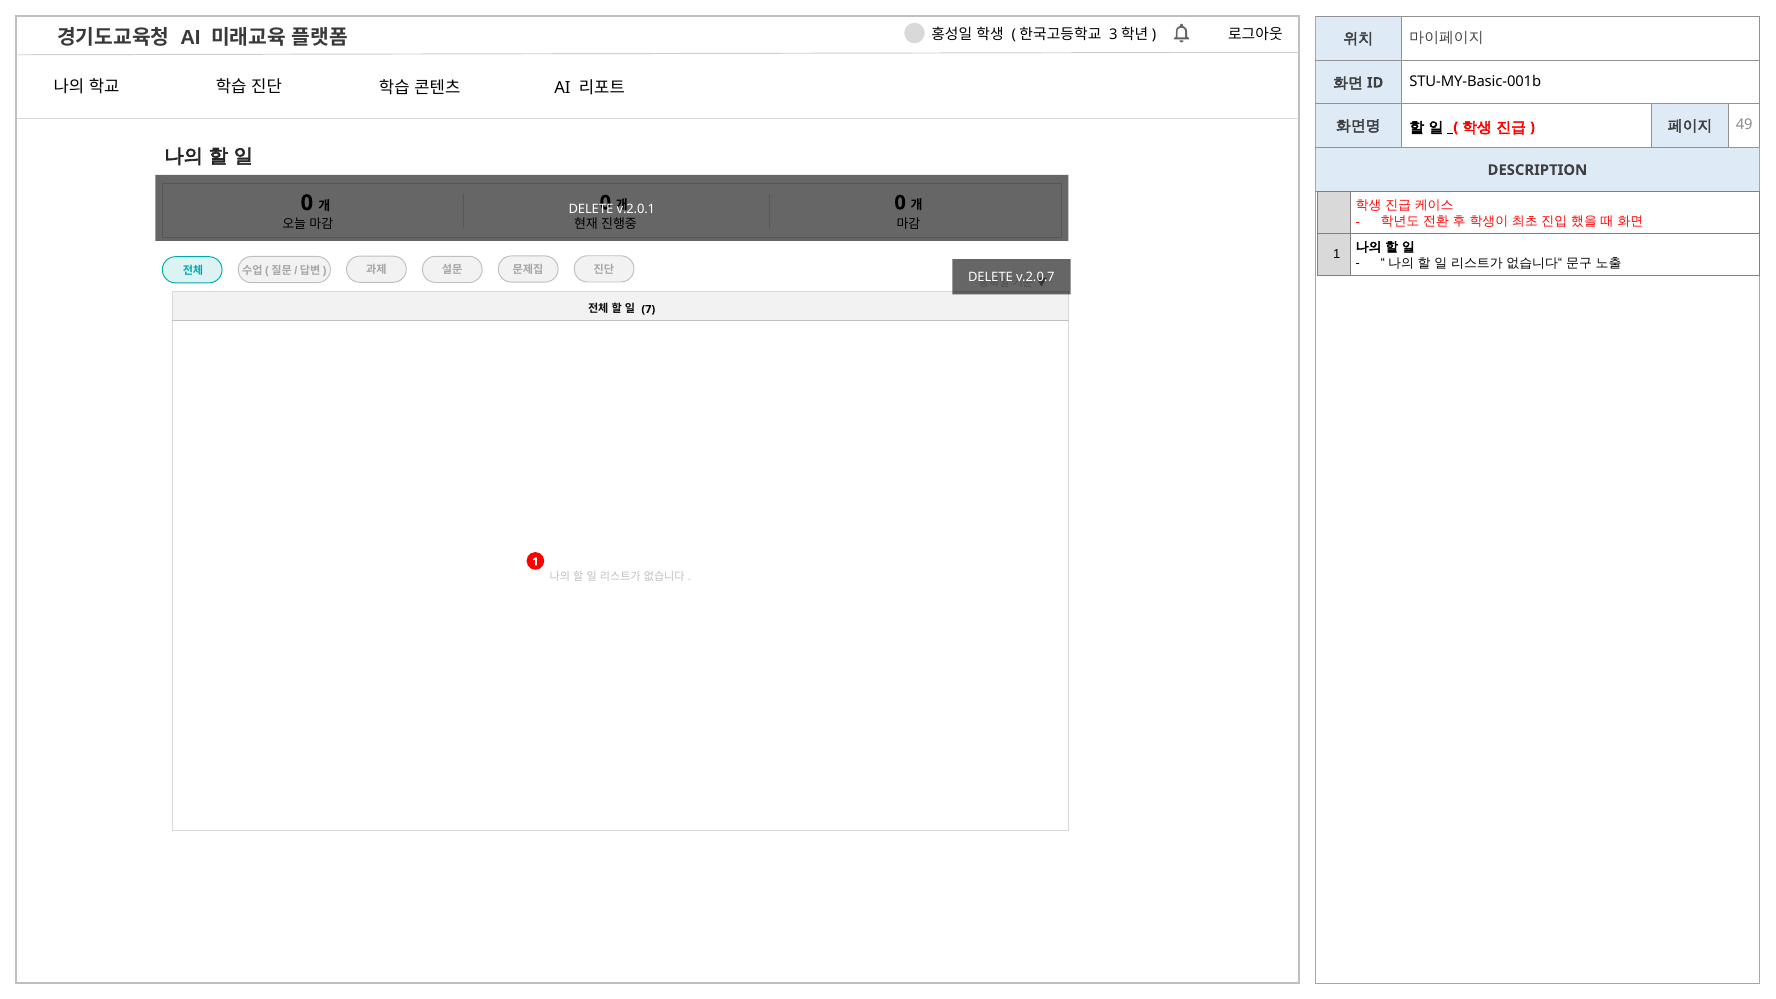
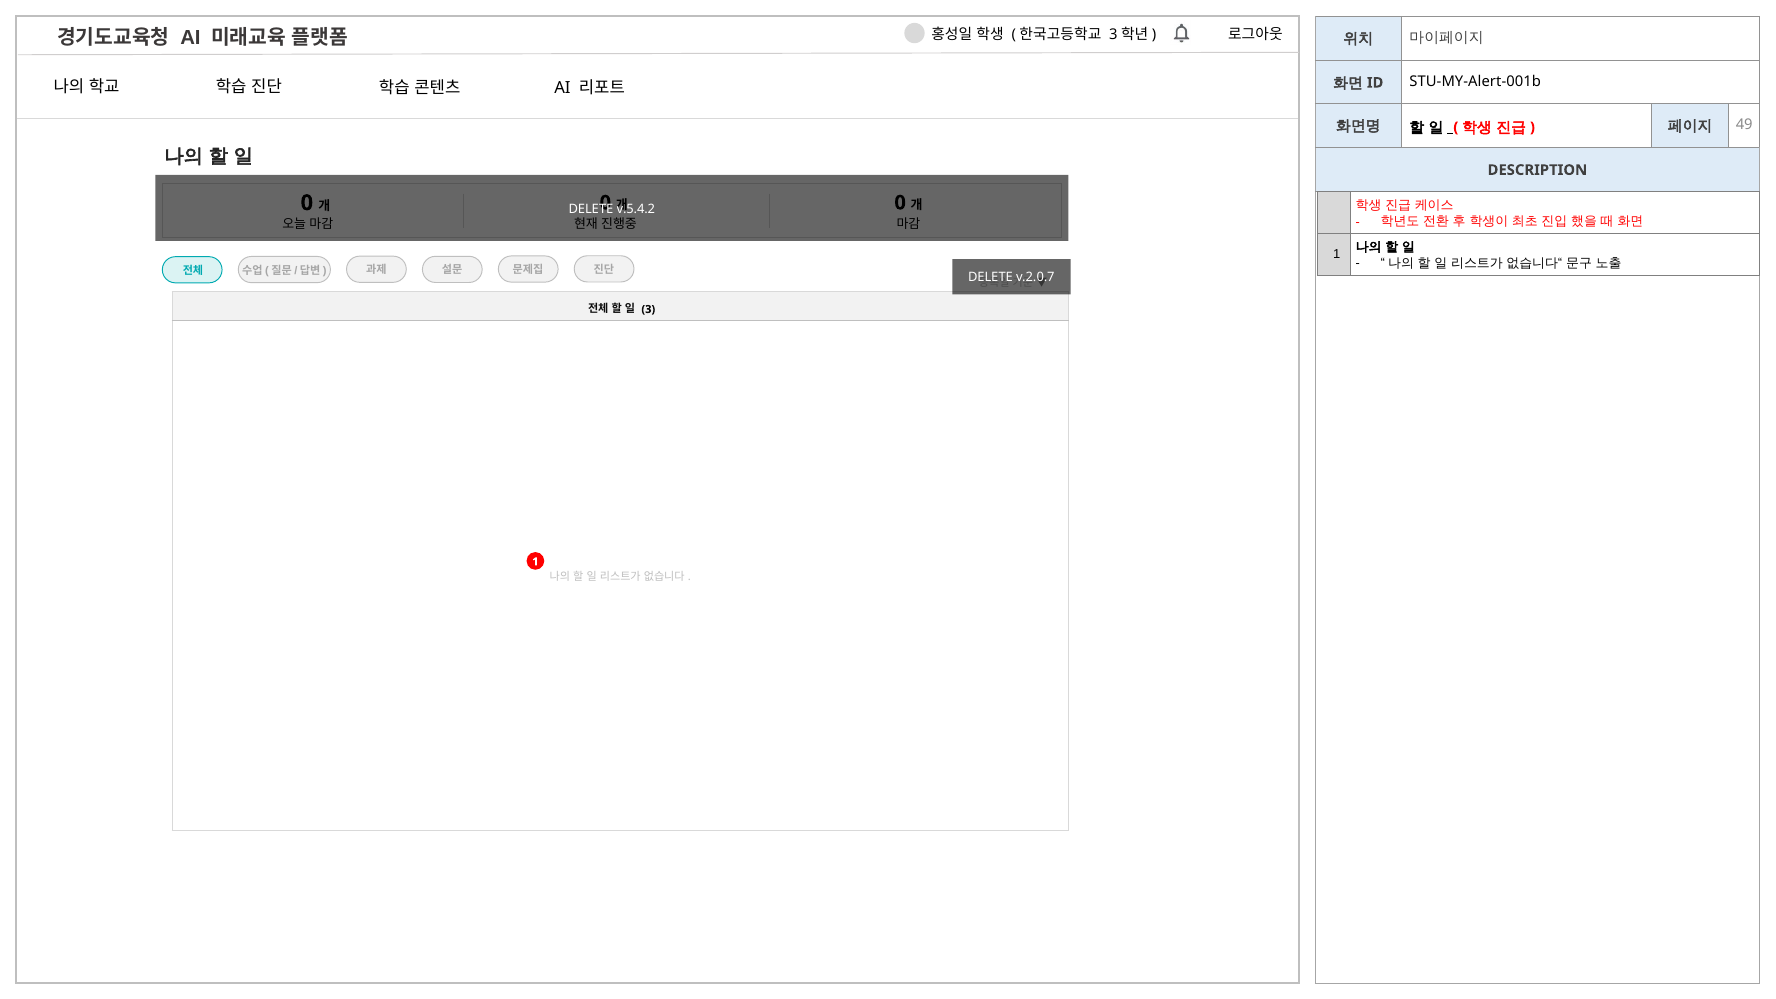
STU-MY-Basic-001b: STU-MY-Basic-001b -> STU-MY-Alert-001b (1475, 81)
v.2.0.1: v.2.0.1 -> v.5.4.2 (636, 209)
7: 7 -> 3 (648, 309)
